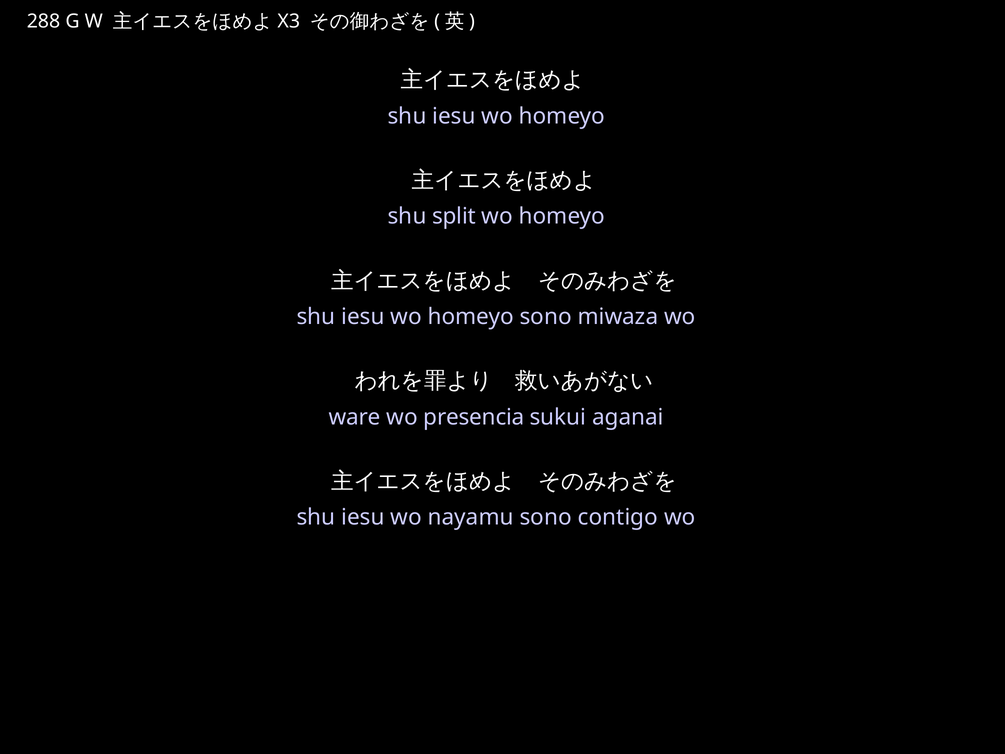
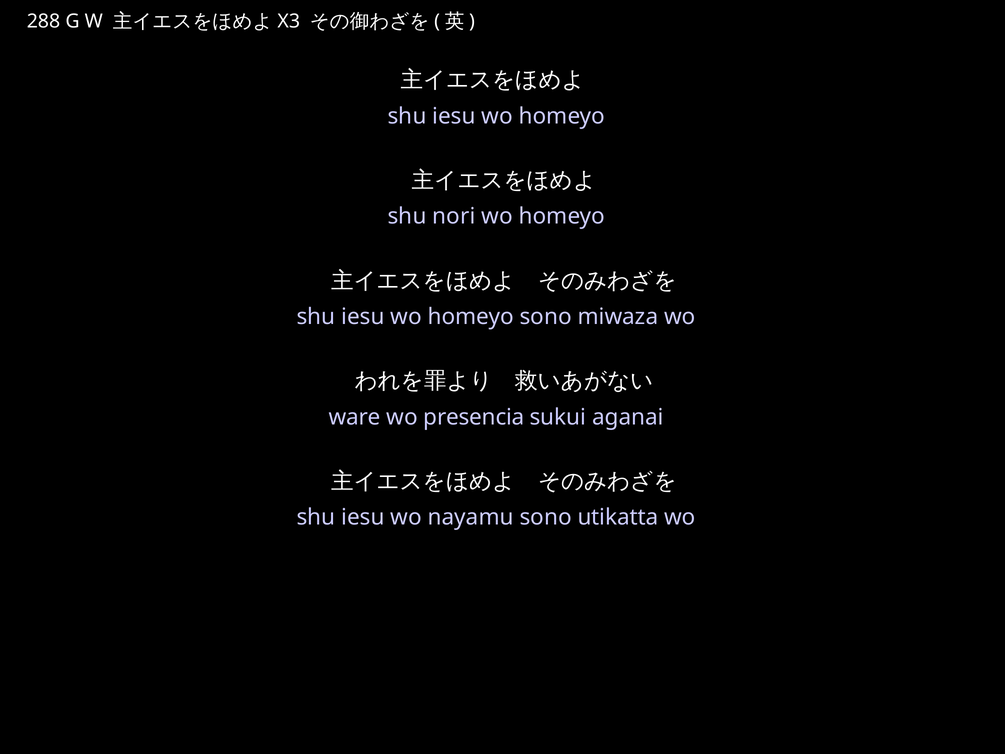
split: split -> nori (454, 216)
contigo: contigo -> utikatta (618, 517)
